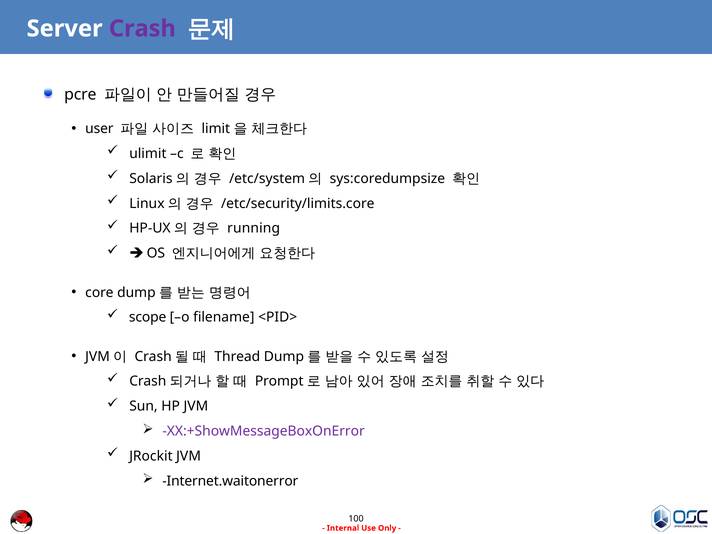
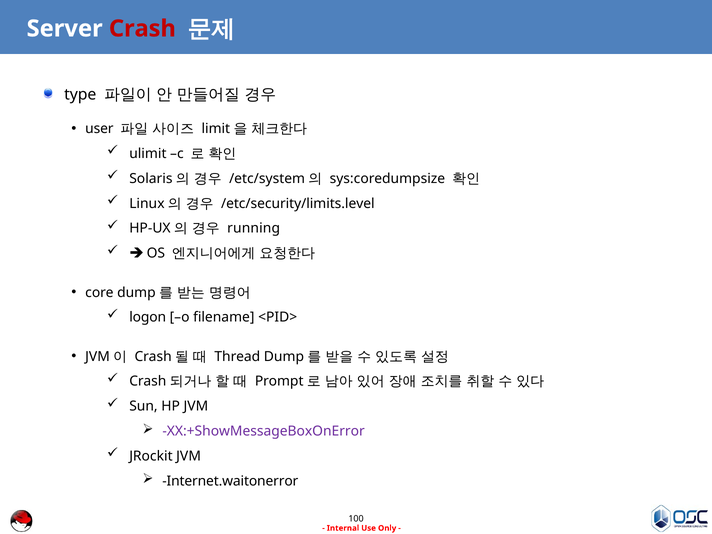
Crash colour: purple -> red (142, 29)
pcre: pcre -> type (80, 94)
/etc/security/limits.core: /etc/security/limits.core -> /etc/security/limits.level (298, 203)
scope: scope -> logon (148, 317)
